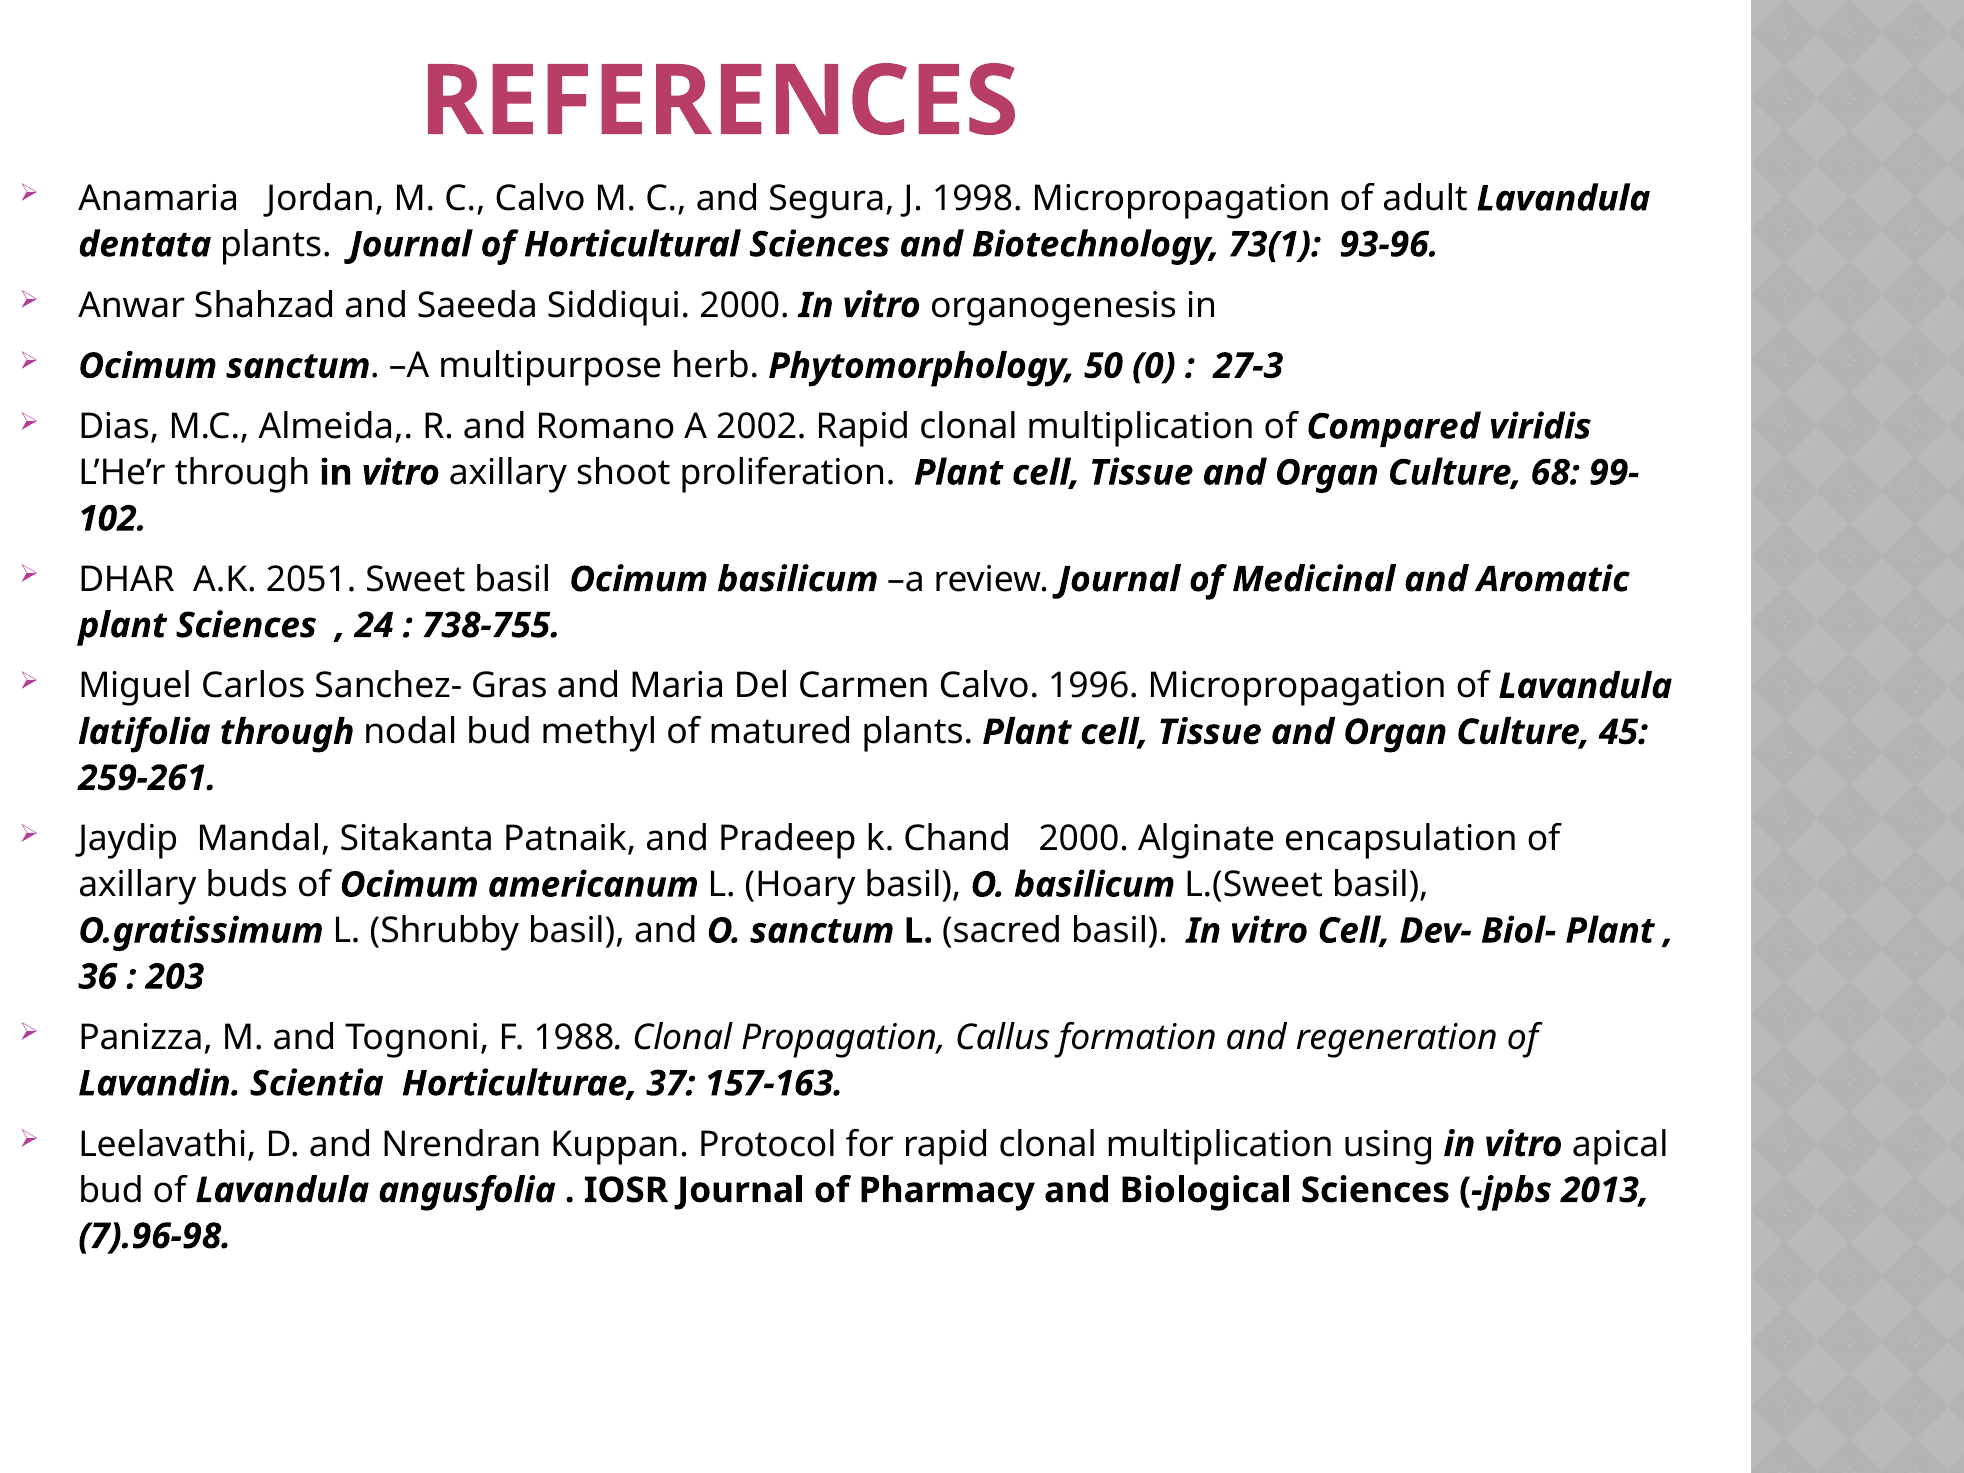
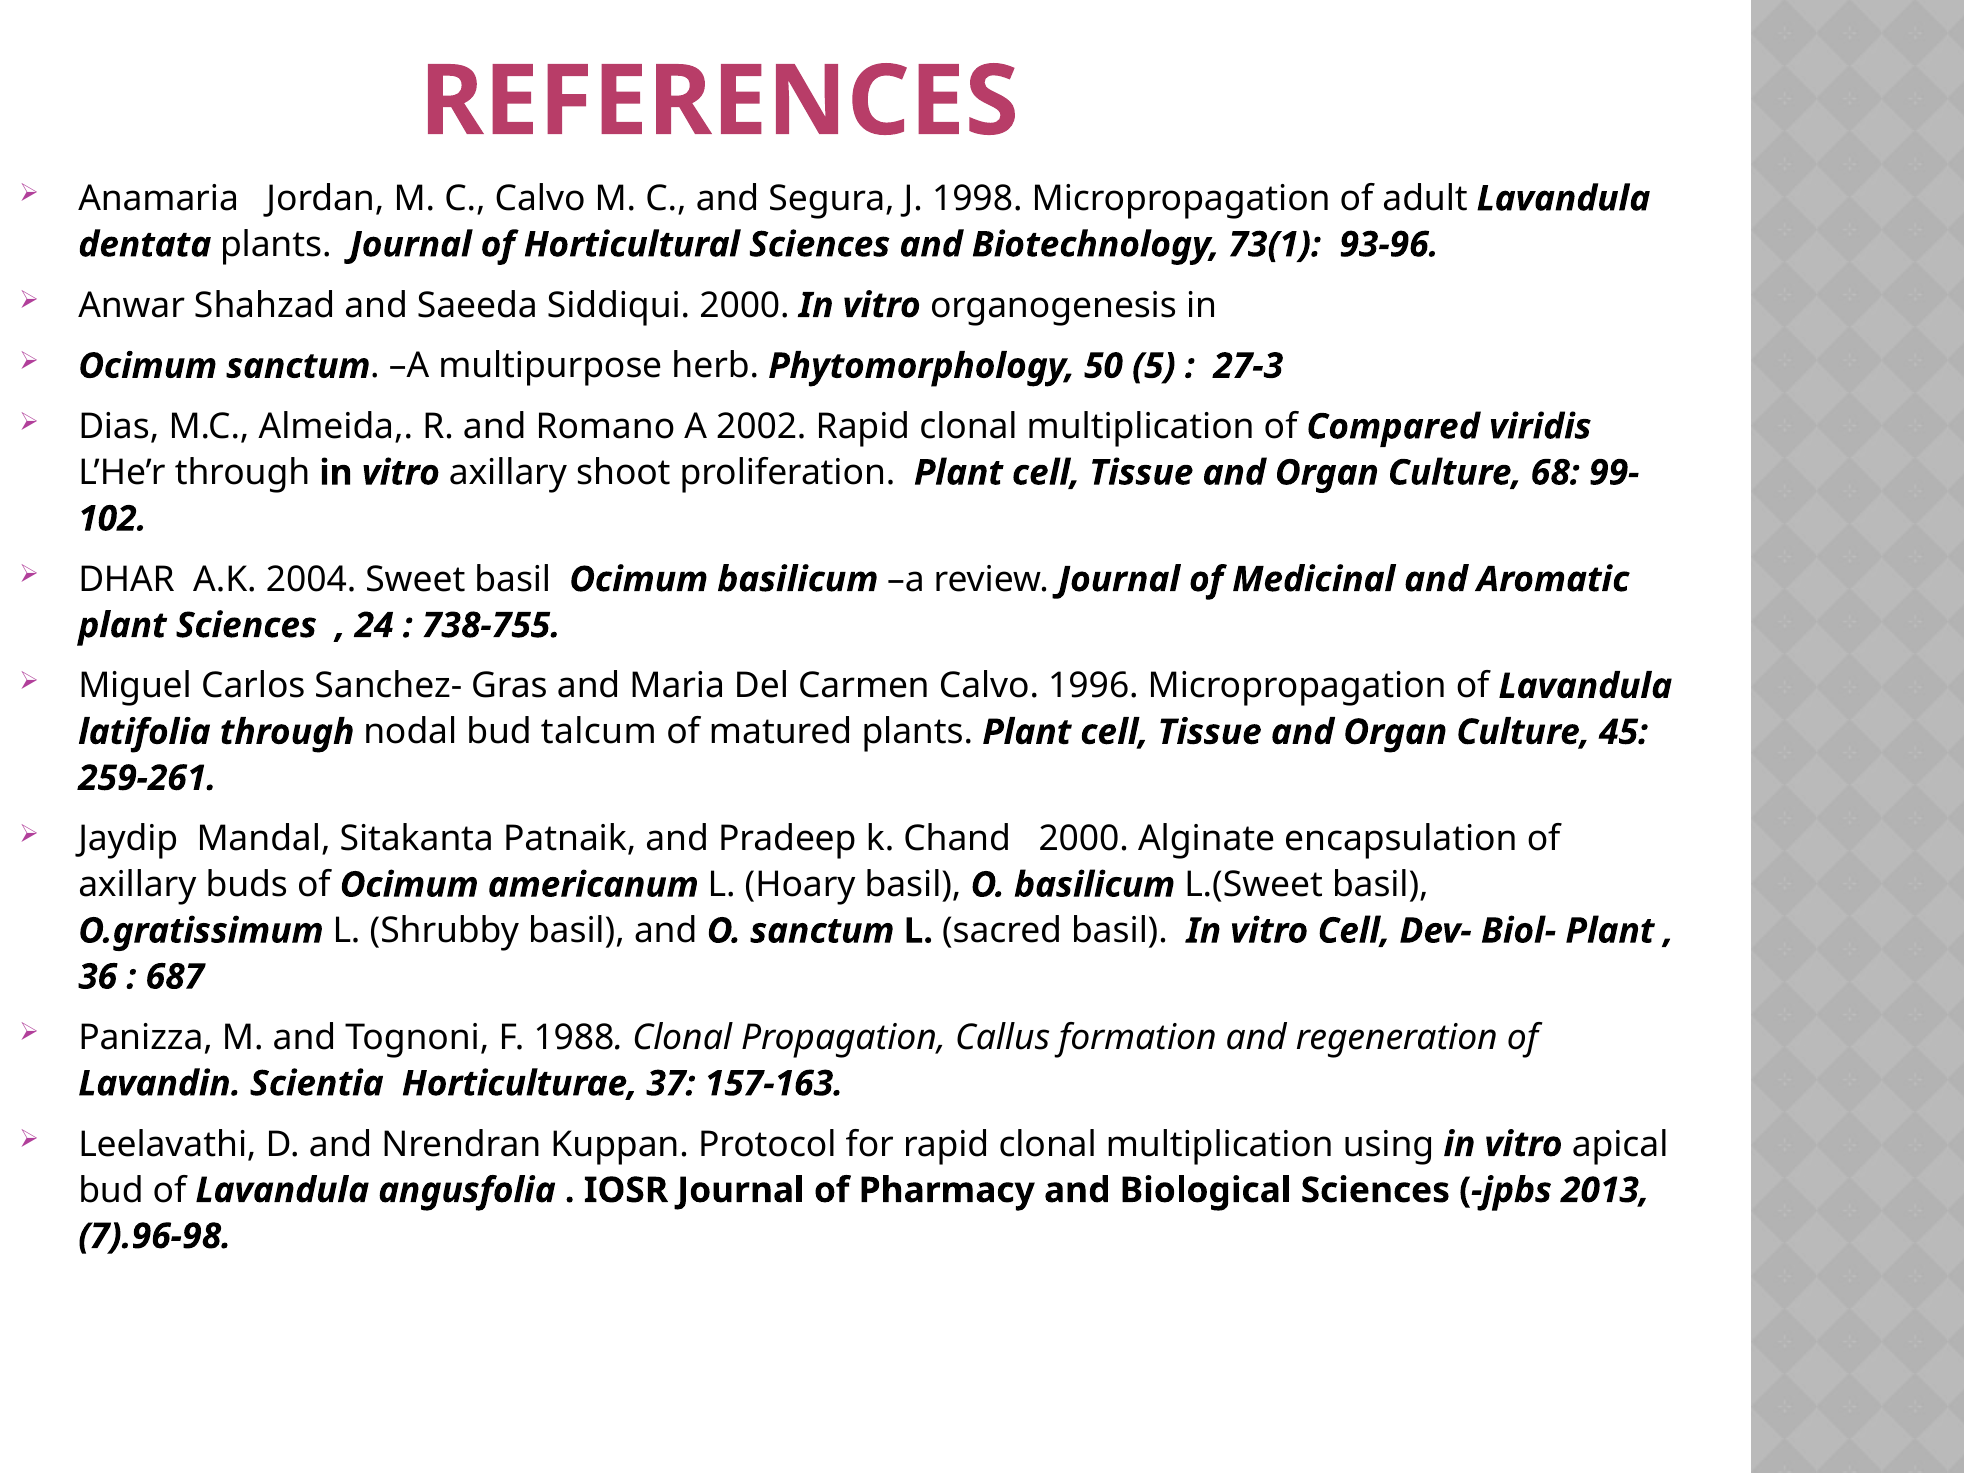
0: 0 -> 5 (1154, 366)
2051: 2051 -> 2004 (311, 579)
methyl: methyl -> talcum (599, 732)
203: 203 -> 687 (175, 977)
